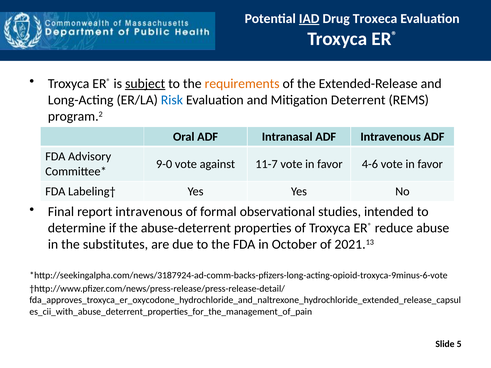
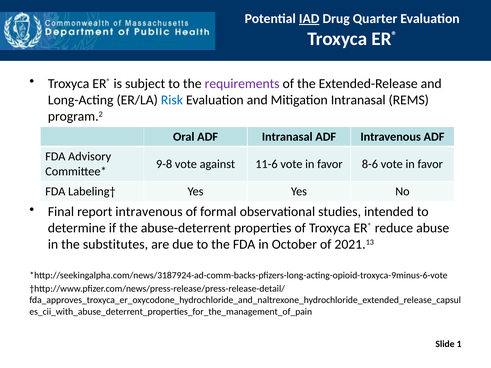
Troxeca: Troxeca -> Quarter (375, 19)
subject underline: present -> none (145, 84)
requirements colour: orange -> purple (242, 84)
Mitigation Deterrent: Deterrent -> Intranasal (358, 100)
9-0: 9-0 -> 9-8 (164, 164)
11-7: 11-7 -> 11-6 (267, 164)
4-6: 4-6 -> 8-6 (370, 164)
5: 5 -> 1 (459, 344)
